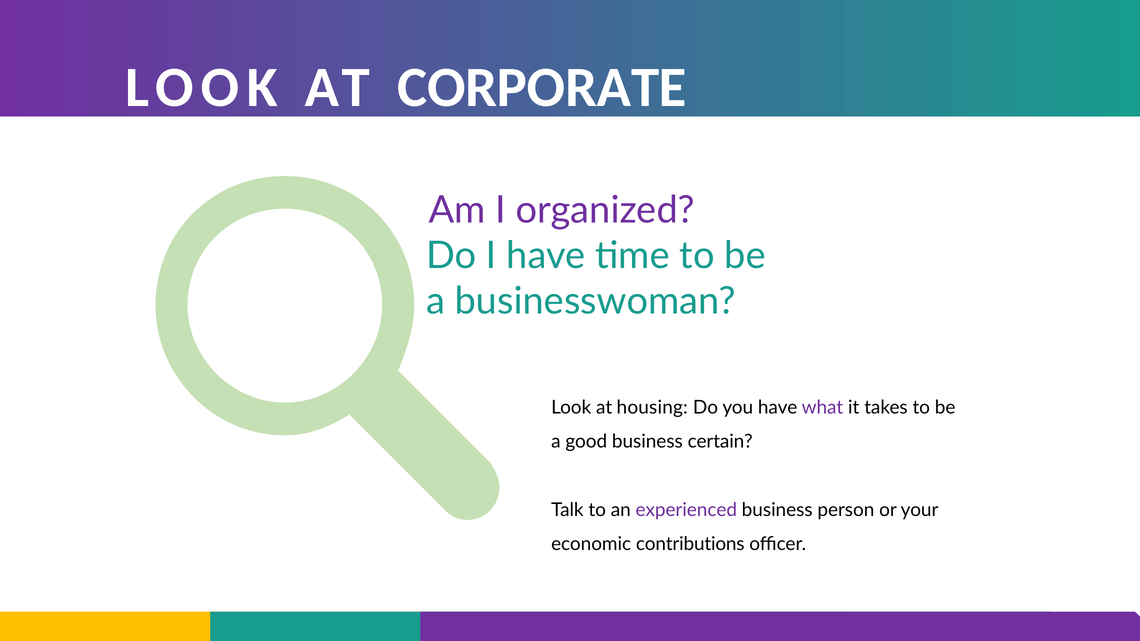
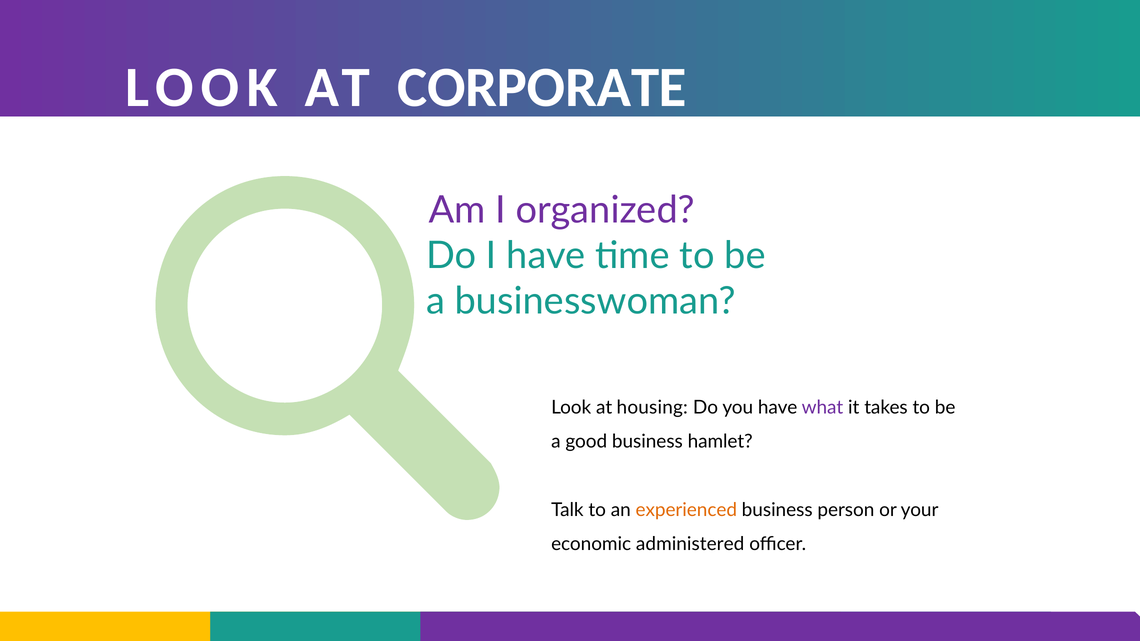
certain: certain -> hamlet (720, 442)
experienced colour: purple -> orange (686, 510)
contributions: contributions -> administered (690, 544)
